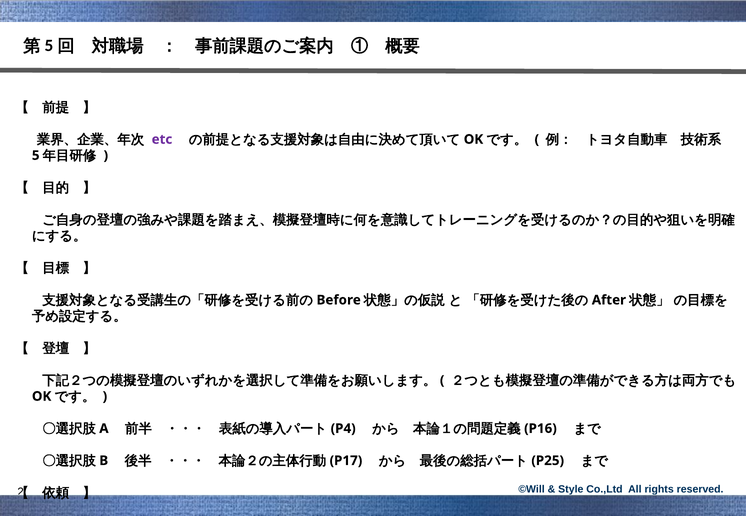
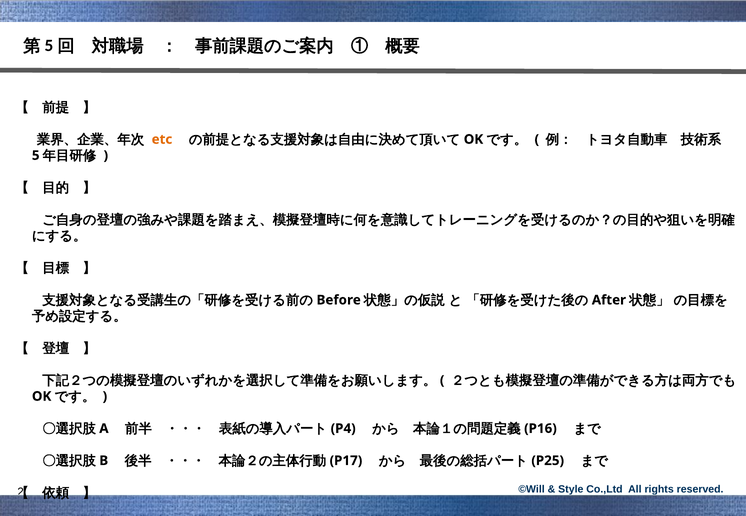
etc colour: purple -> orange (162, 139)
